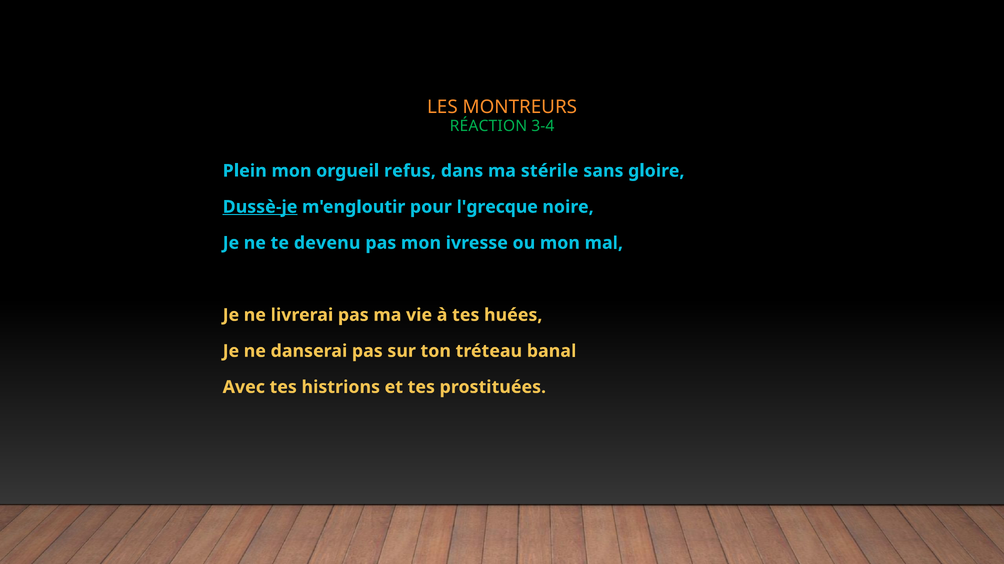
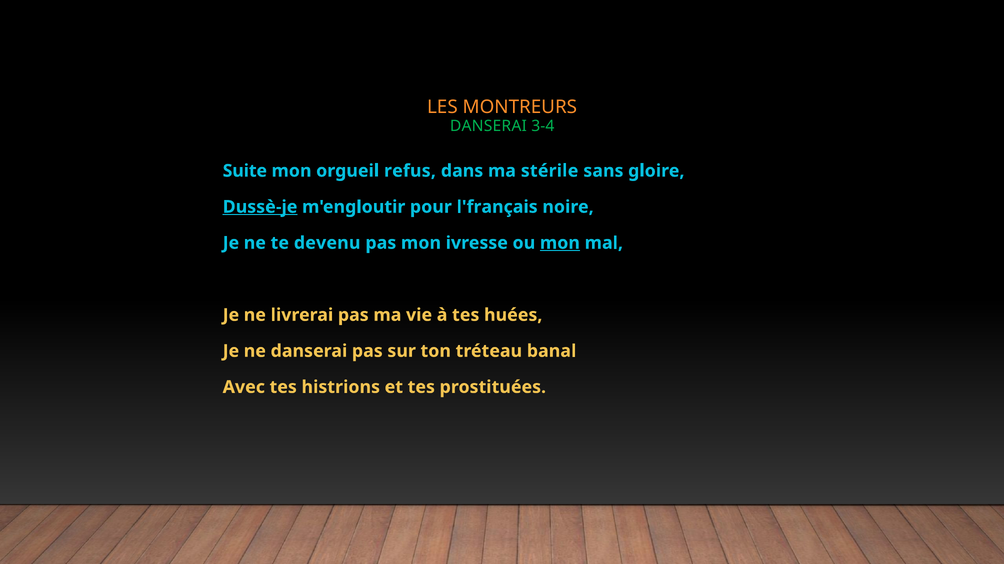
RÉACTION: RÉACTION -> DANSERAI (488, 126)
Plein: Plein -> Suite (245, 171)
l'grecque: l'grecque -> l'français (497, 207)
mon underline: none -> present (560, 243)
